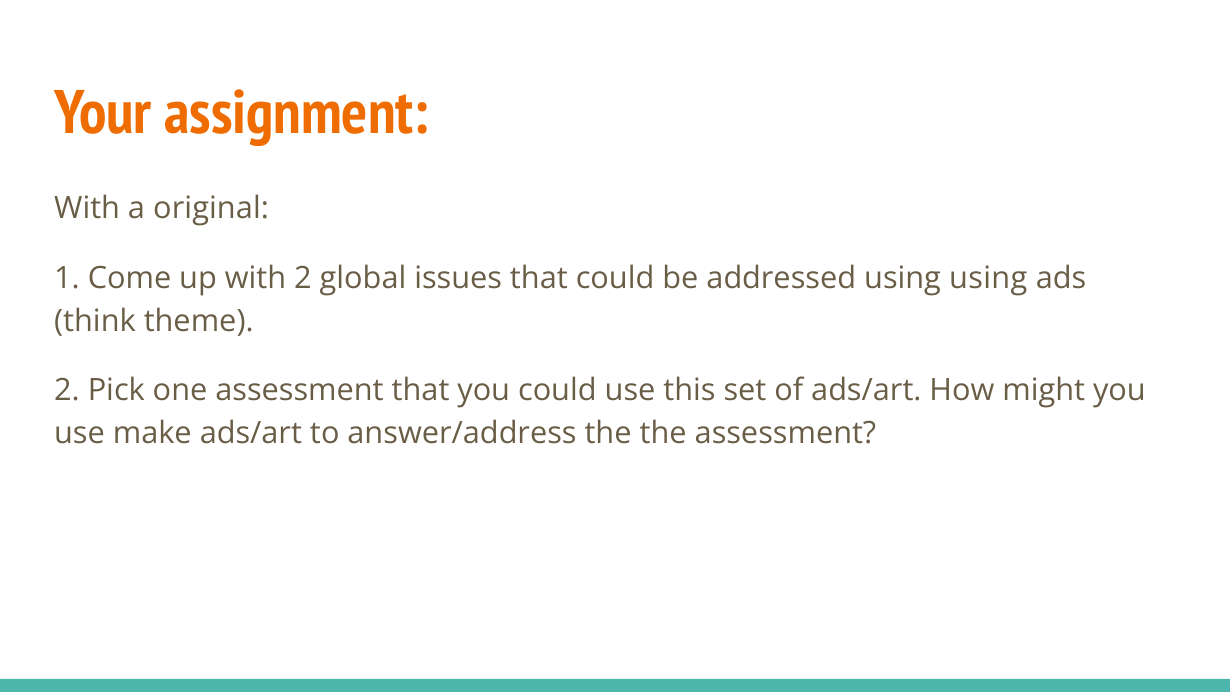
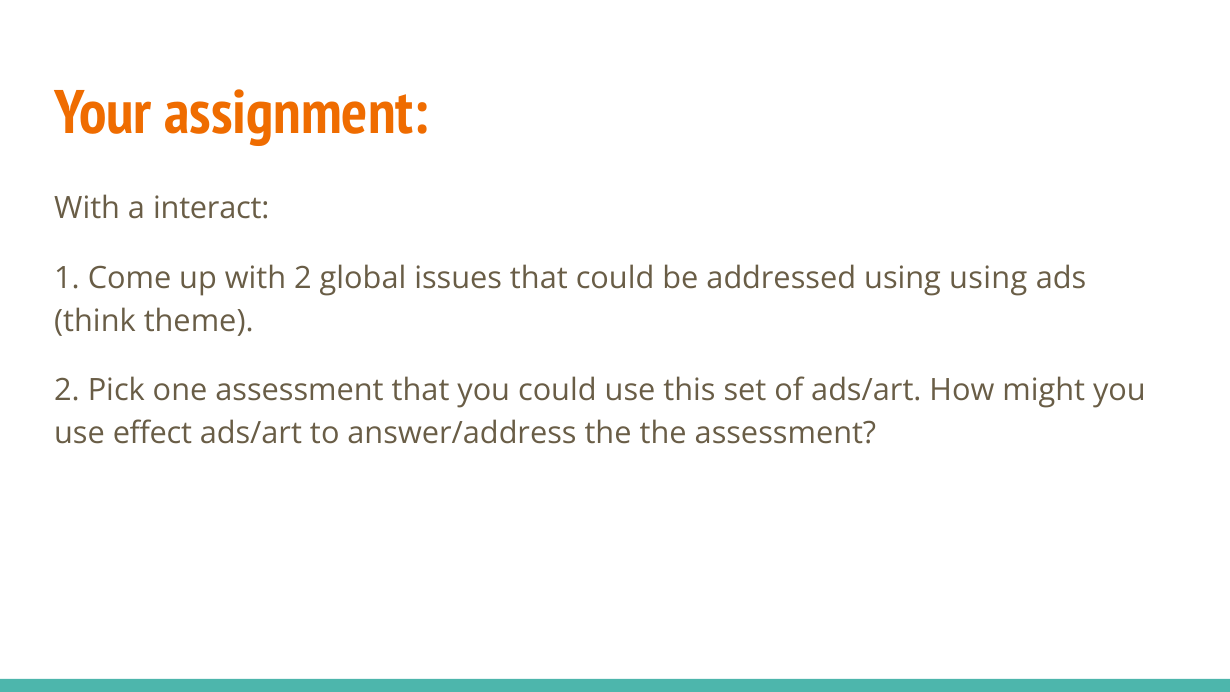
original: original -> interact (211, 209)
make: make -> effect (152, 433)
